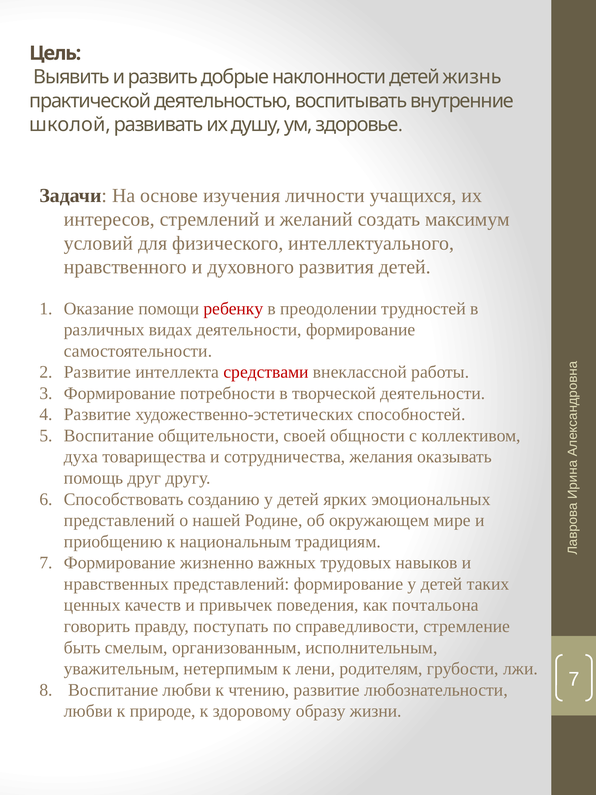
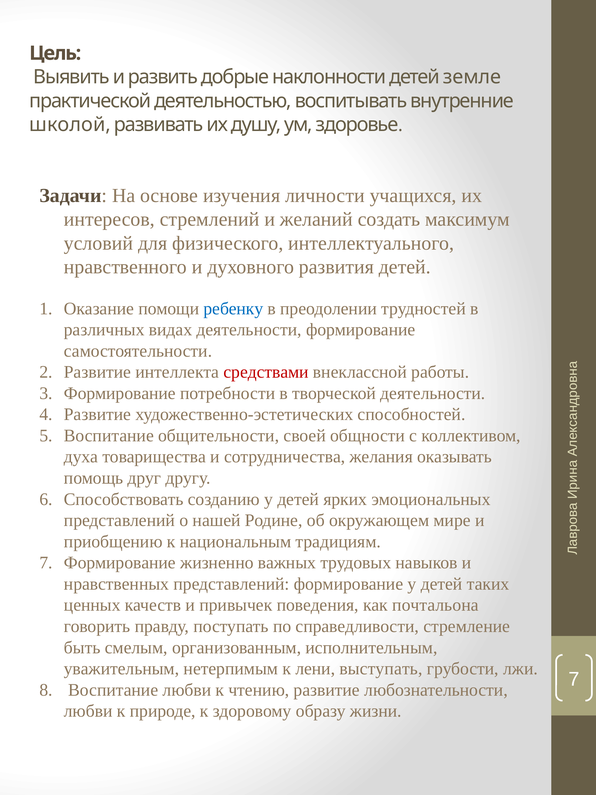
жизнь: жизнь -> земле (472, 77)
ребенку colour: red -> blue (233, 308)
родителям: родителям -> выступать (381, 668)
